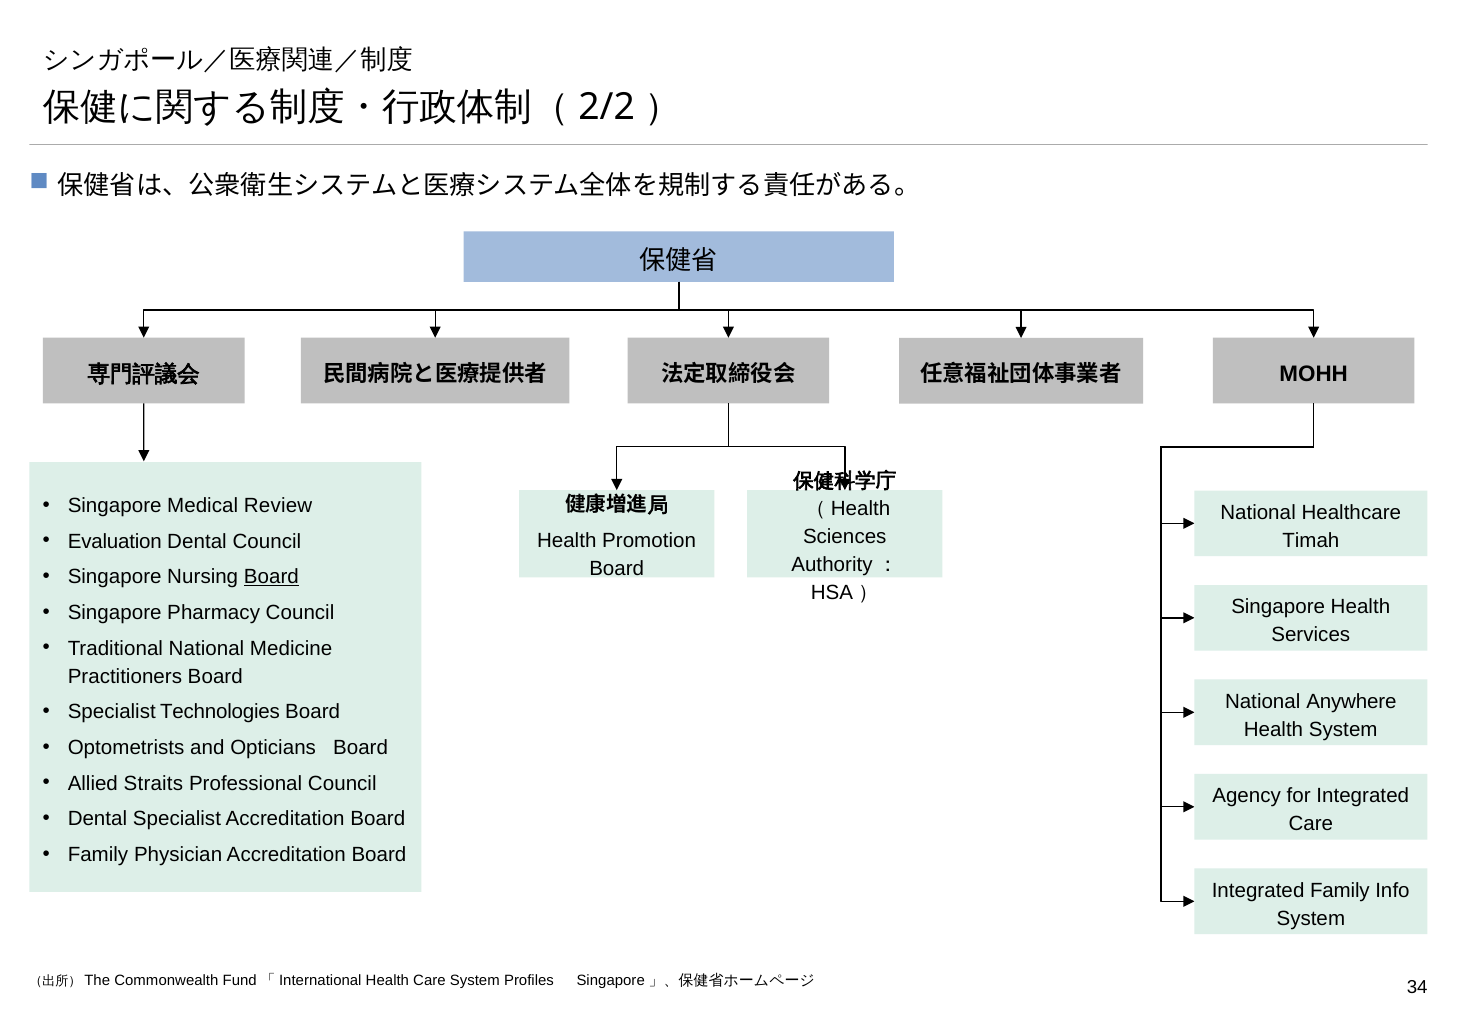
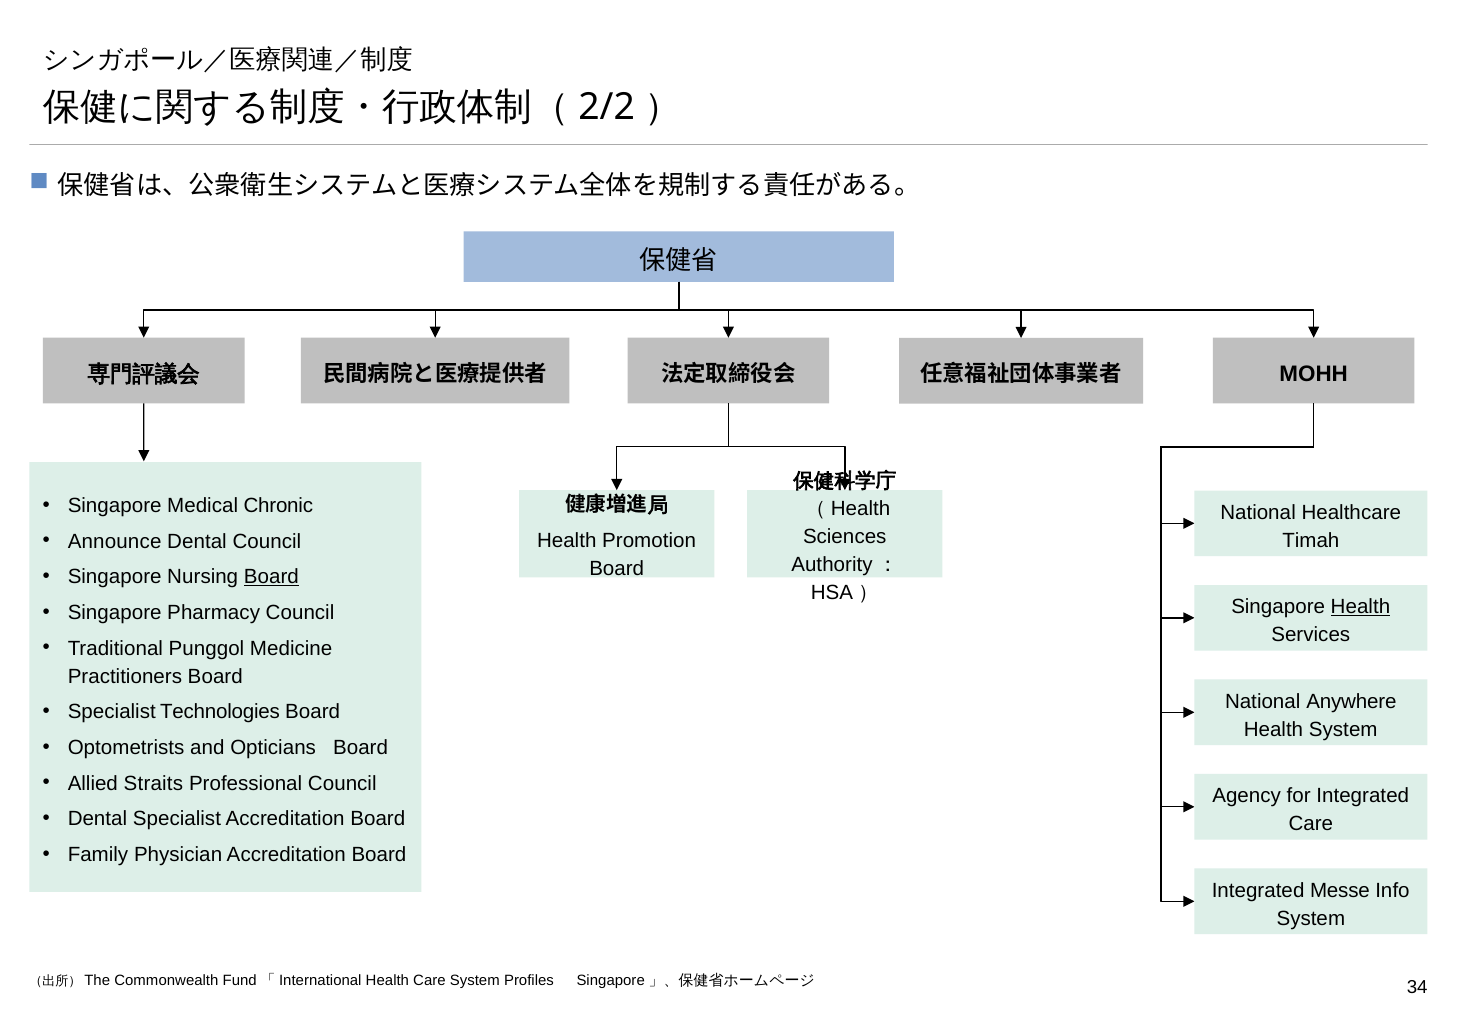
Review: Review -> Chronic (278, 506)
Evaluation: Evaluation -> Announce (115, 541)
Health underline: none -> present (1360, 607)
Traditional National: National -> Punggol (206, 648)
Integrated Family: Family -> Messe (1340, 890)
